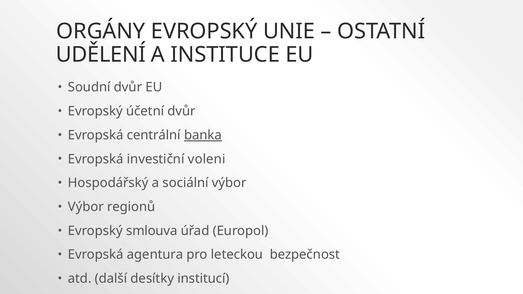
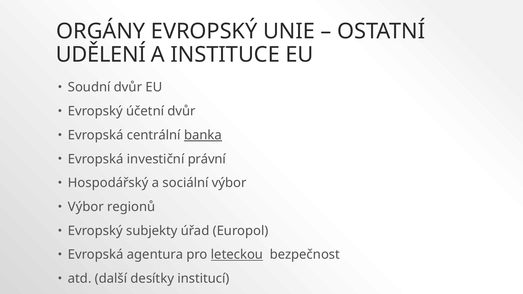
voleni: voleni -> právní (207, 159)
smlouva: smlouva -> subjekty (152, 231)
leteckou underline: none -> present (237, 255)
